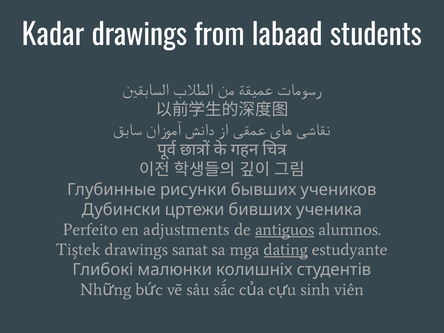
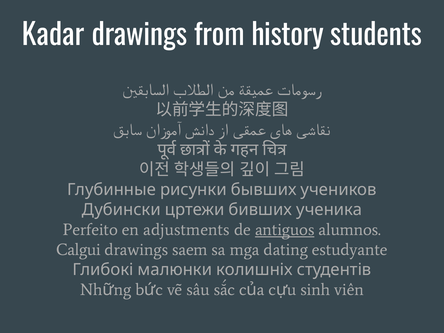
labaad: labaad -> history (288, 35)
Tiştek: Tiştek -> Calgui (78, 250)
sanat: sanat -> saem (190, 250)
dating underline: present -> none (286, 250)
